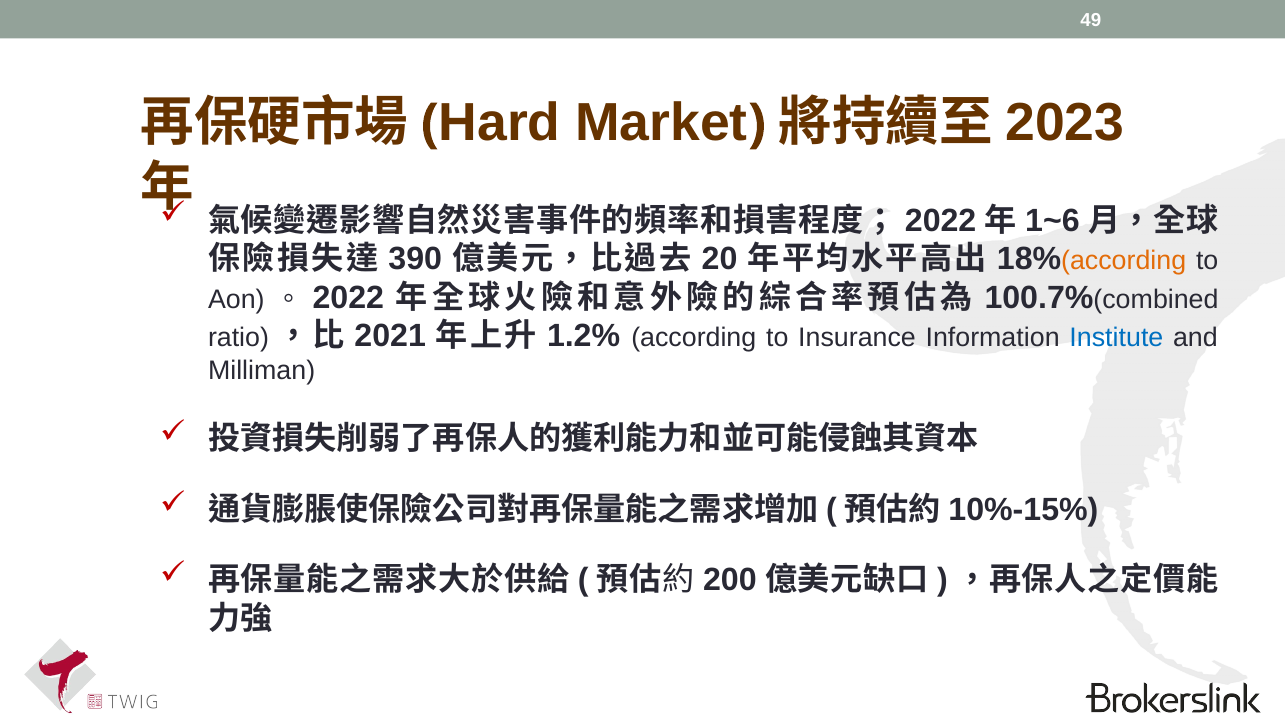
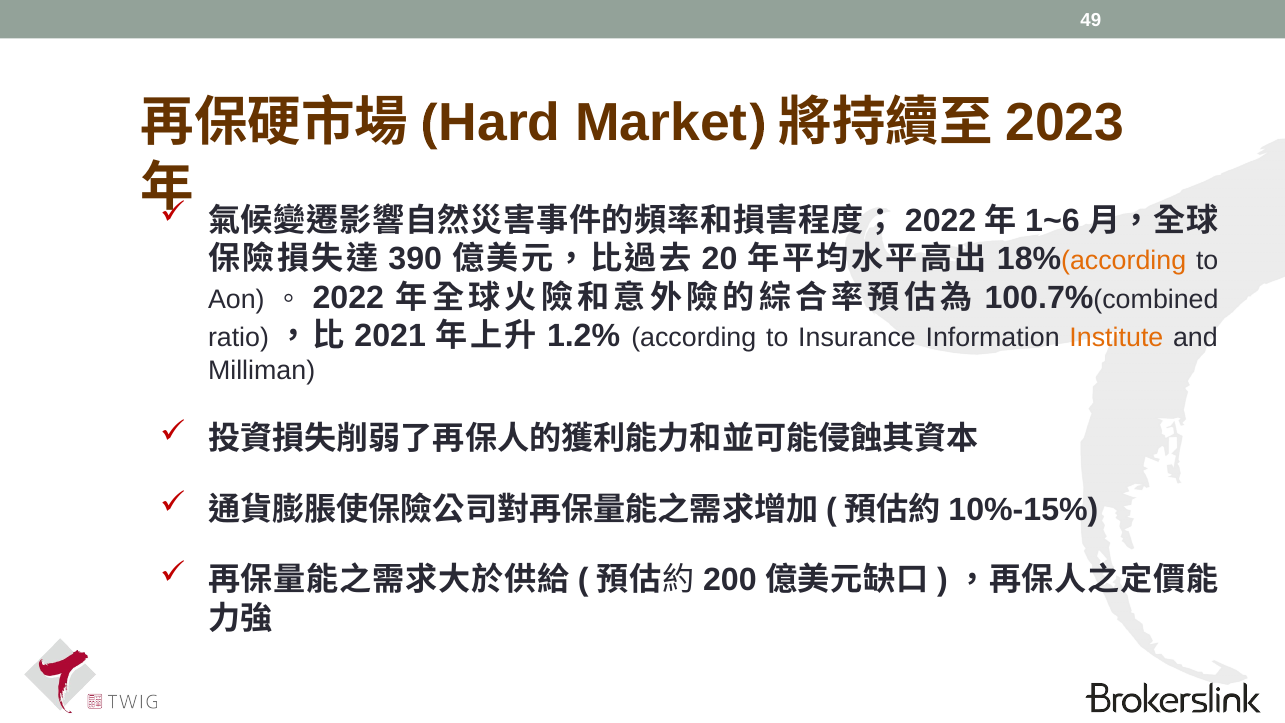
Institute colour: blue -> orange (1116, 338)
